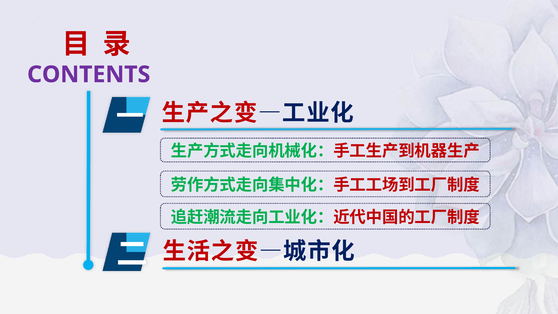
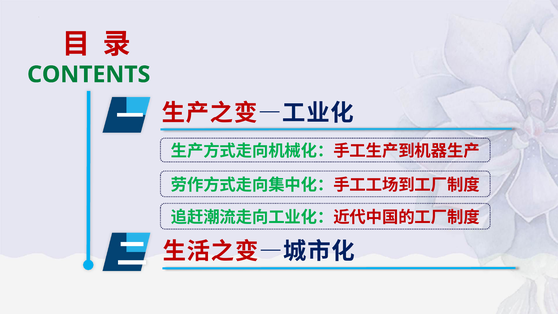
CONTENTS colour: purple -> green (89, 74)
